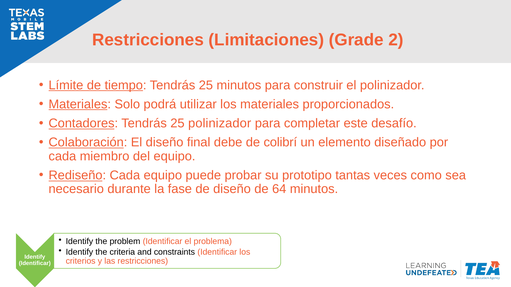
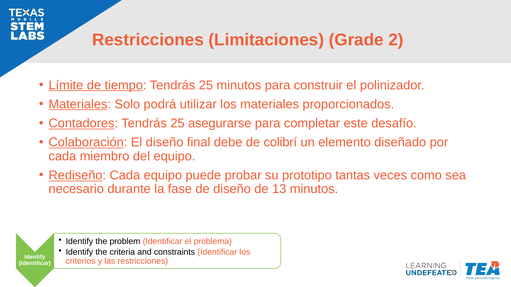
25 polinizador: polinizador -> asegurarse (220, 123)
64: 64 -> 13 (279, 189)
